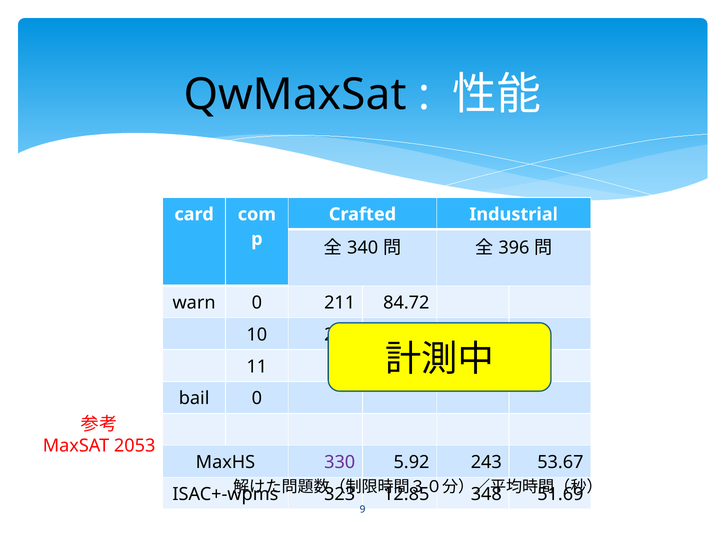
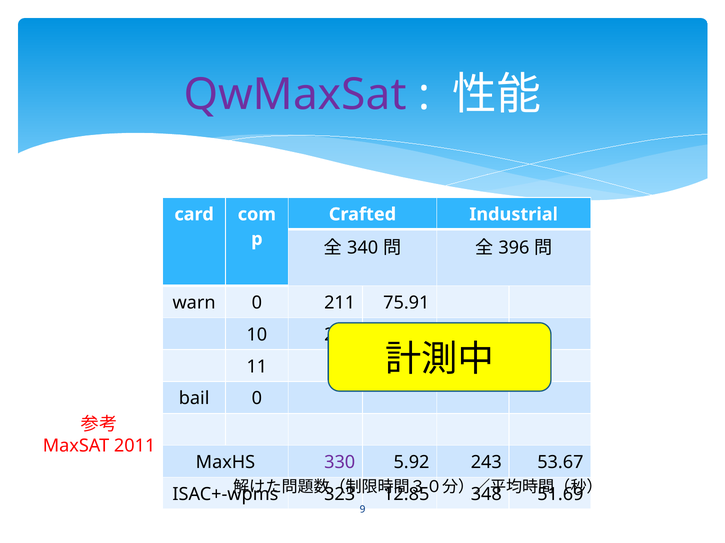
QwMaxSat colour: black -> purple (295, 95)
84.72: 84.72 -> 75.91 (406, 303)
2053: 2053 -> 2011 (135, 446)
